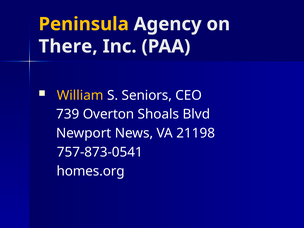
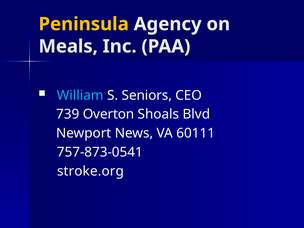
There: There -> Meals (68, 46)
William colour: yellow -> light blue (80, 95)
21198: 21198 -> 60111 (196, 133)
homes.org: homes.org -> stroke.org (91, 171)
